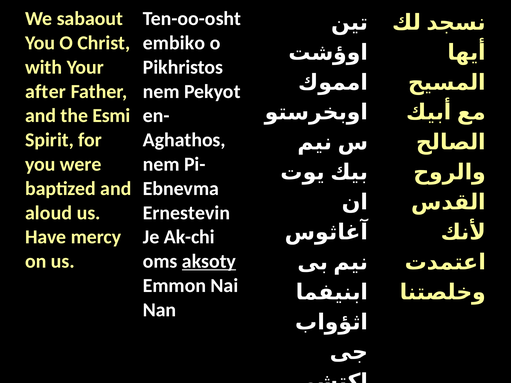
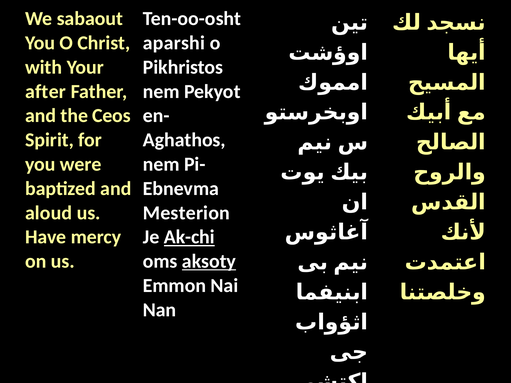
embiko: embiko -> aparshi (174, 43)
Esmi: Esmi -> Ceos (111, 116)
Ernestevin: Ernestevin -> Mesterion (186, 213)
Ak-chi underline: none -> present (189, 237)
